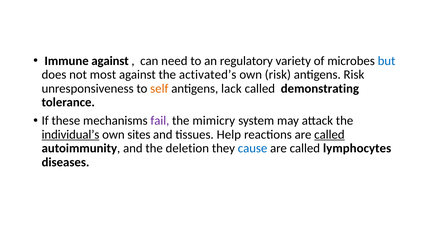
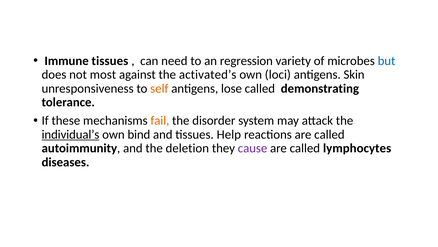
Immune against: against -> tissues (110, 61)
regulatory: regulatory -> regression (246, 61)
own risk: risk -> loci (278, 75)
antigens Risk: Risk -> Skin (354, 75)
lack: lack -> lose (231, 88)
fail colour: purple -> orange (160, 120)
mimicry: mimicry -> disorder (214, 120)
sites: sites -> bind (139, 134)
called underline: present -> none (329, 134)
cause colour: blue -> purple (253, 148)
